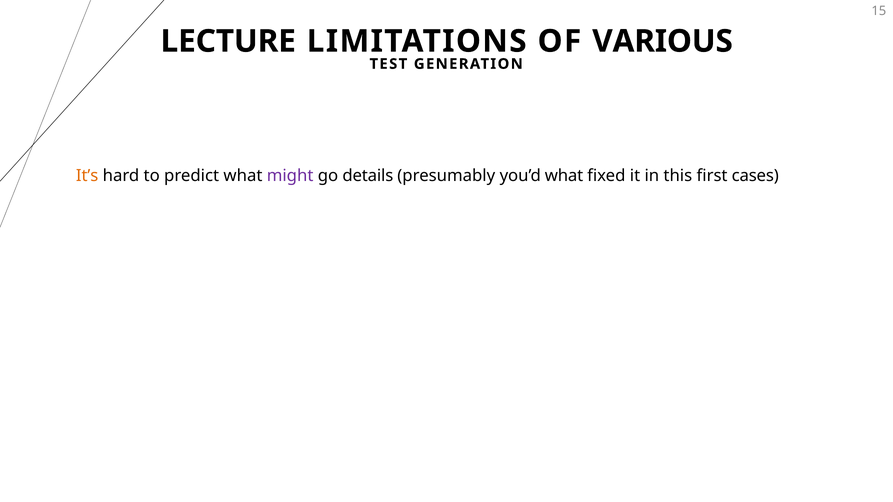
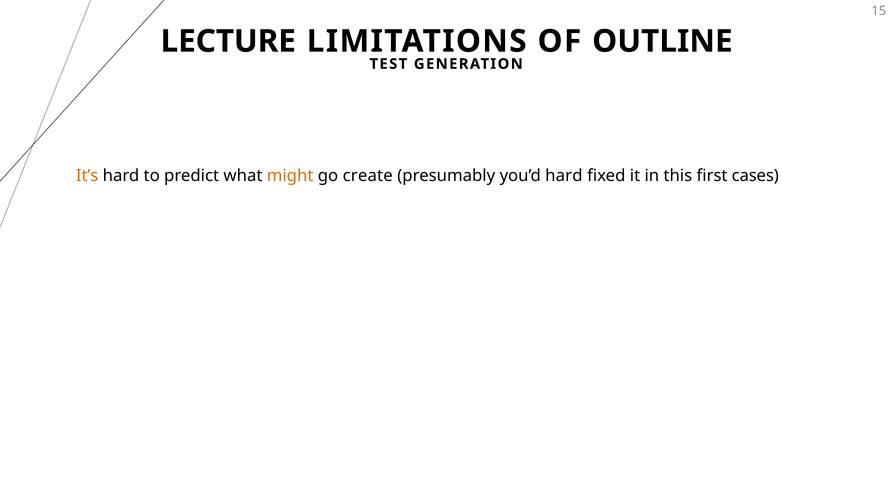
VARIOUS: VARIOUS -> OUTLINE (662, 41)
might colour: purple -> orange (290, 176)
details: details -> create (368, 176)
you’d what: what -> hard (564, 176)
